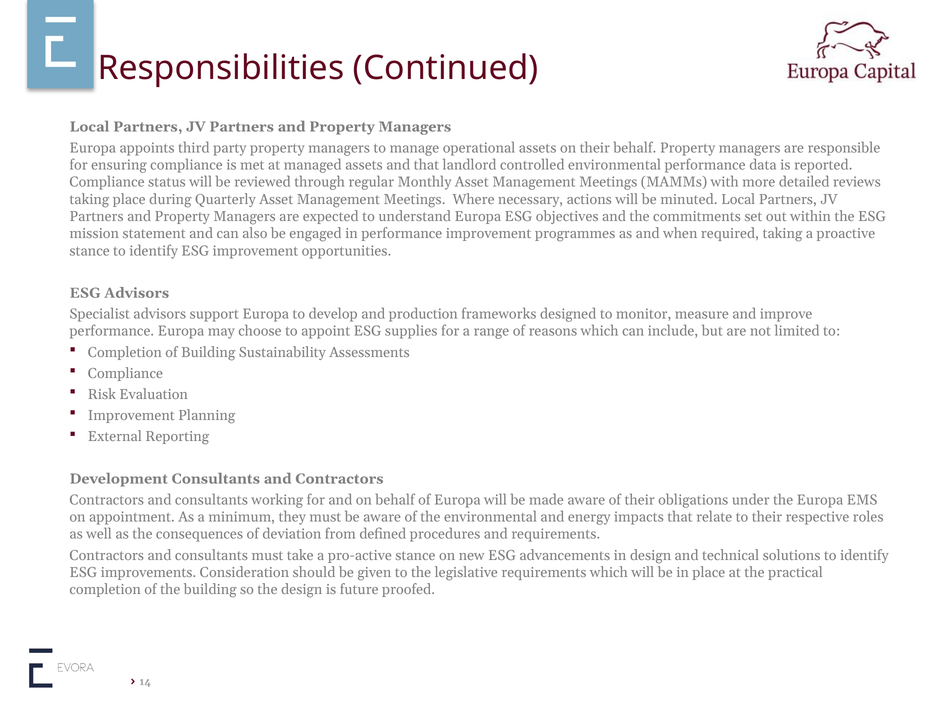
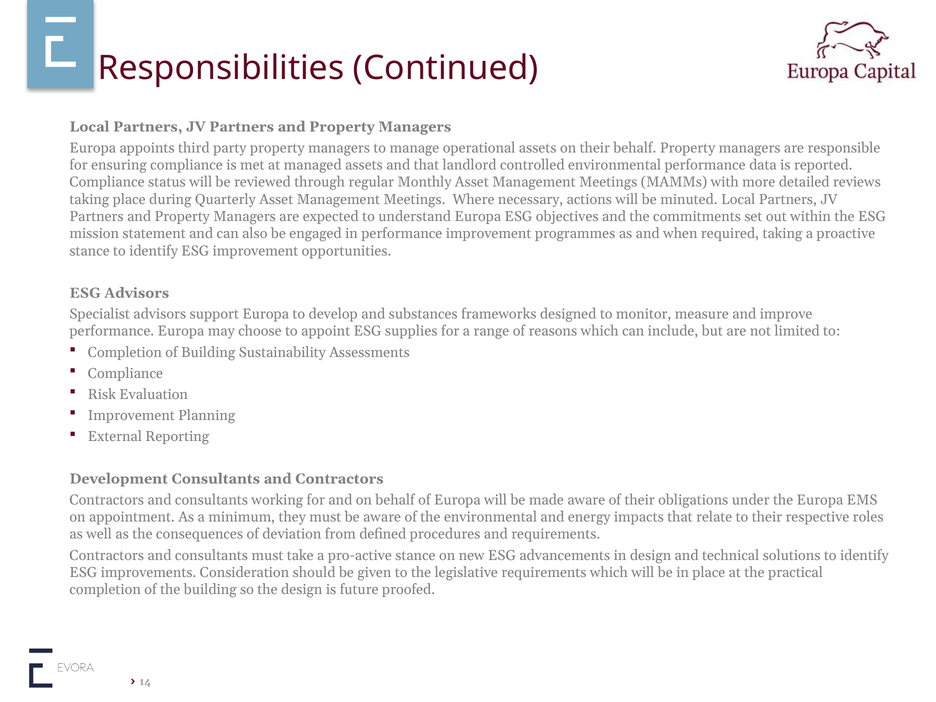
production: production -> substances (423, 314)
